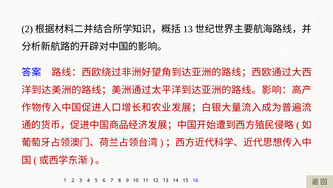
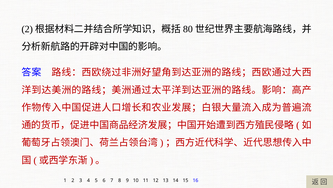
13: 13 -> 80 (188, 29)
